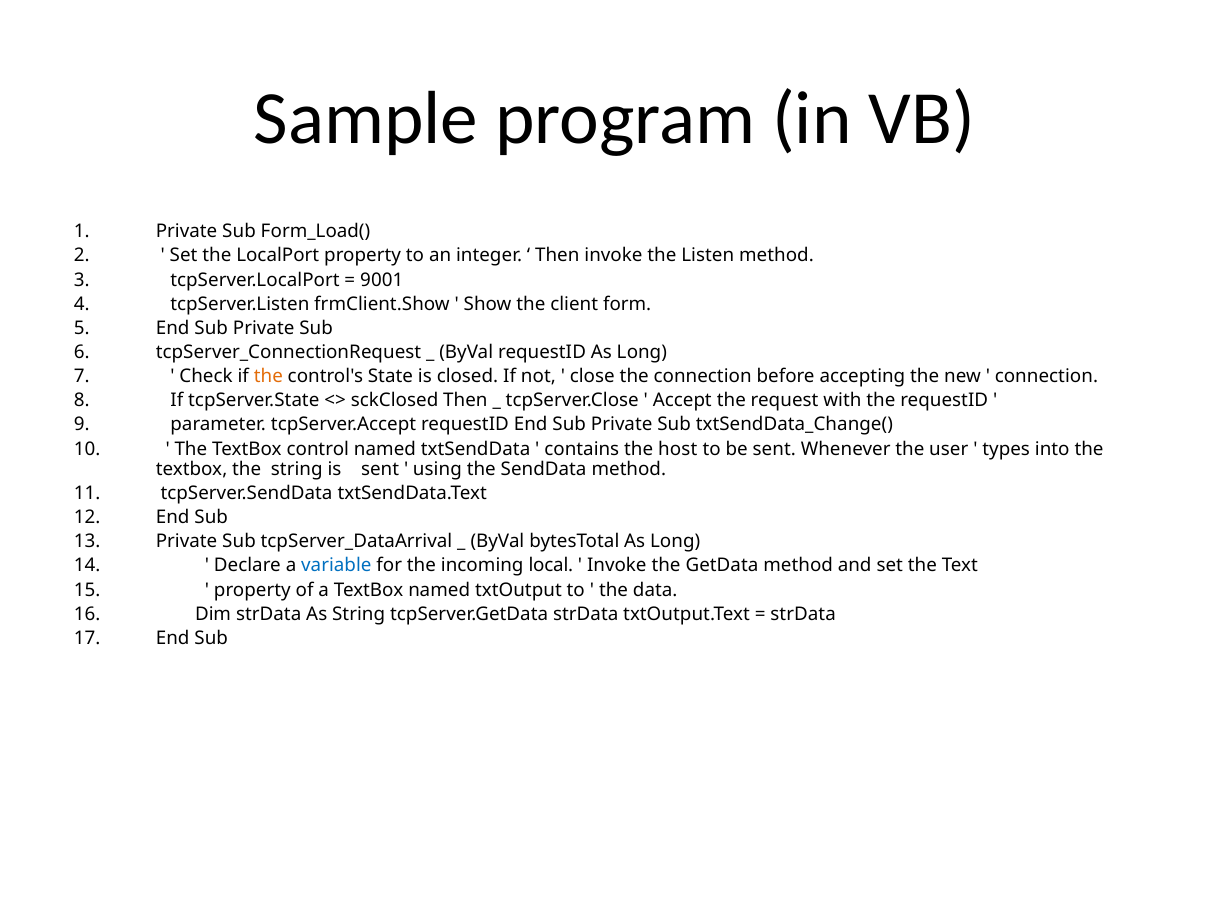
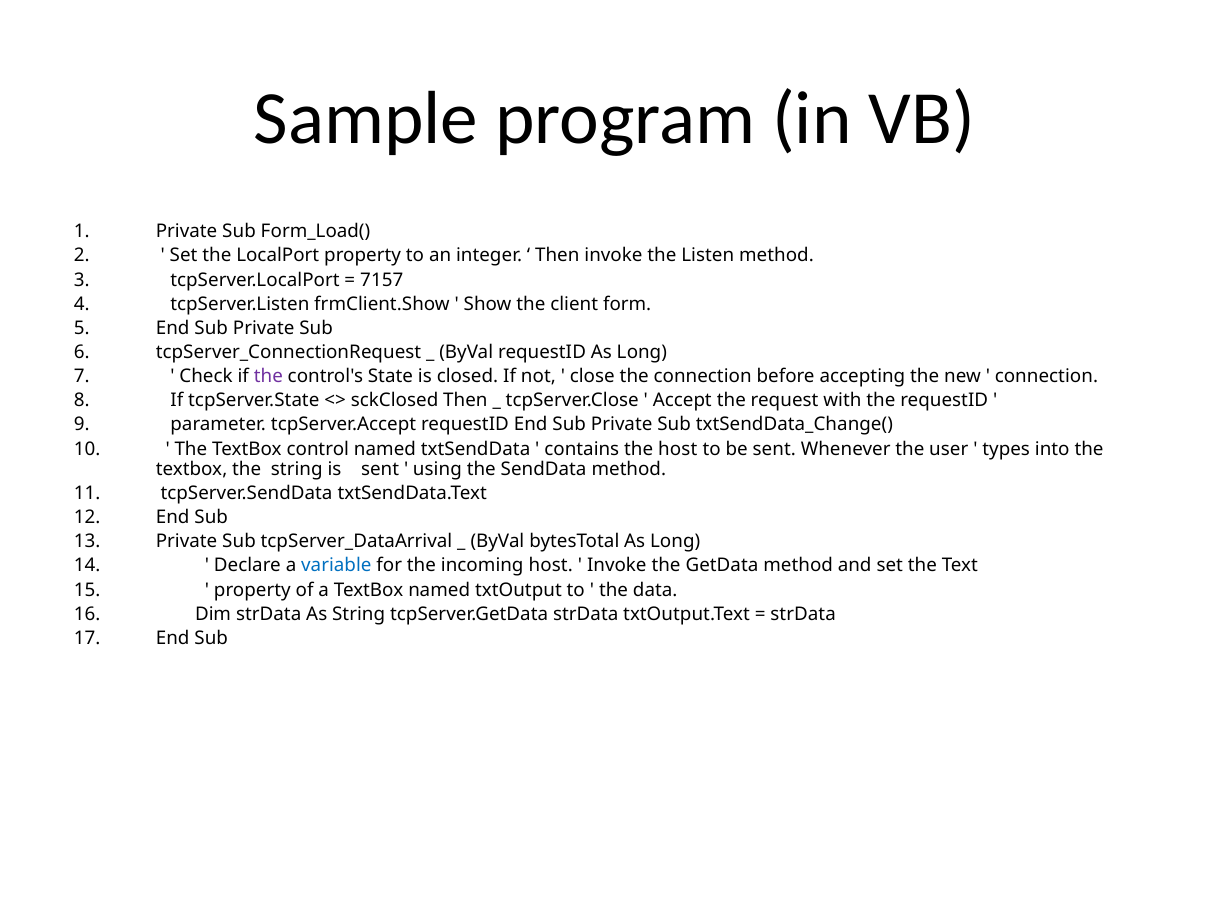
9001: 9001 -> 7157 (382, 280)
the colour: orange -> purple (268, 376)
incoming local: local -> host (551, 565)
